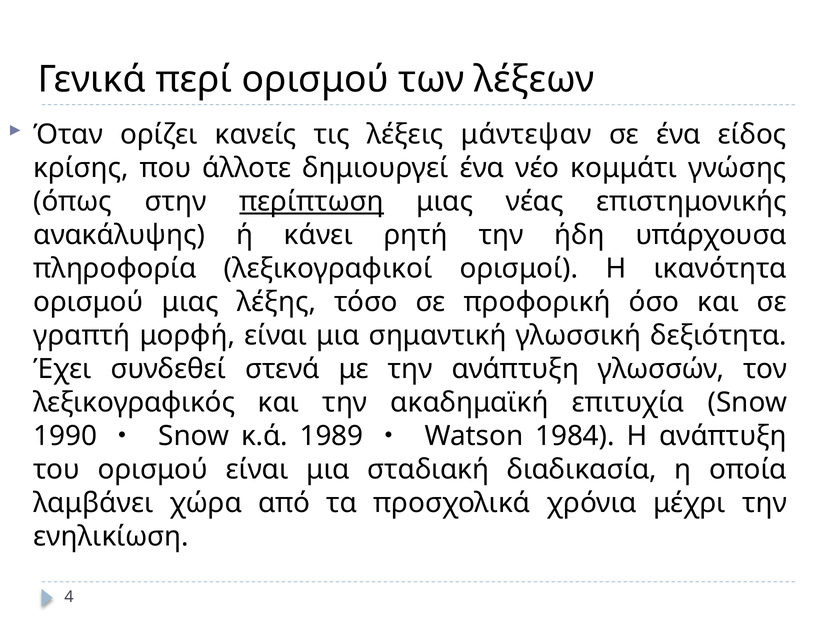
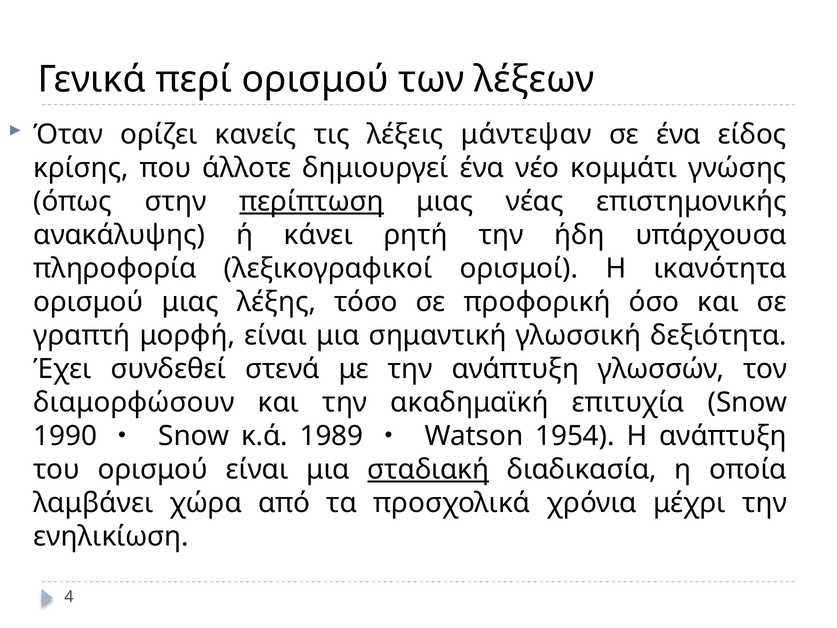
λεξικογραφικός: λεξικογραφικός -> διαμορφώσουν (134, 402)
1984: 1984 -> 1954 (575, 436)
σταδιακή underline: none -> present (428, 469)
